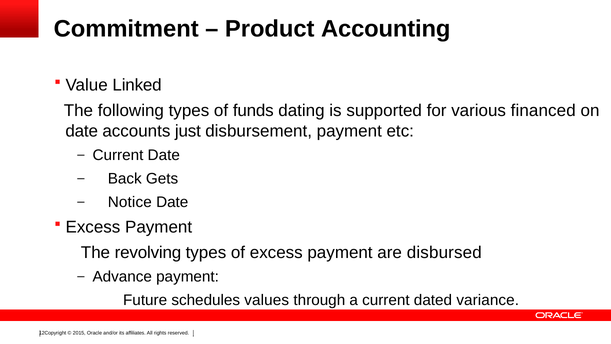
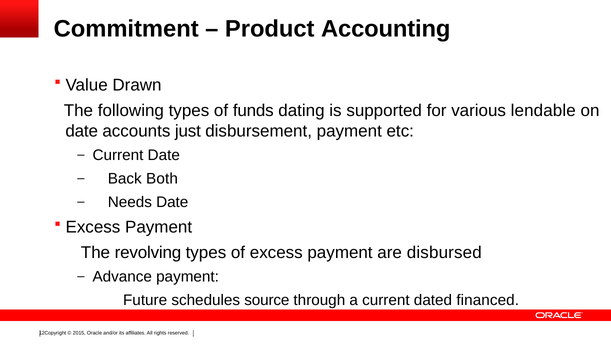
Linked: Linked -> Drawn (137, 85)
financed: financed -> lendable (543, 111)
Gets: Gets -> Both (162, 179)
Notice: Notice -> Needs (130, 202)
values: values -> source (267, 300)
variance: variance -> financed (488, 300)
